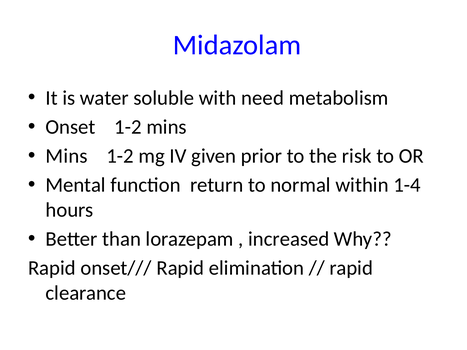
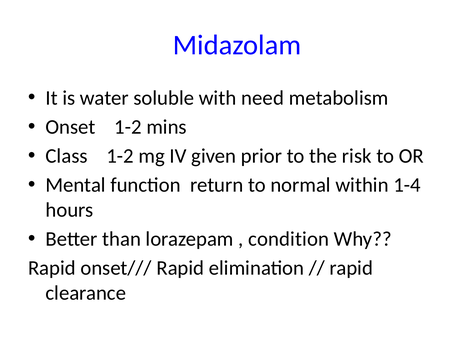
Mins: Mins -> Class (67, 156)
increased: increased -> condition (289, 239)
